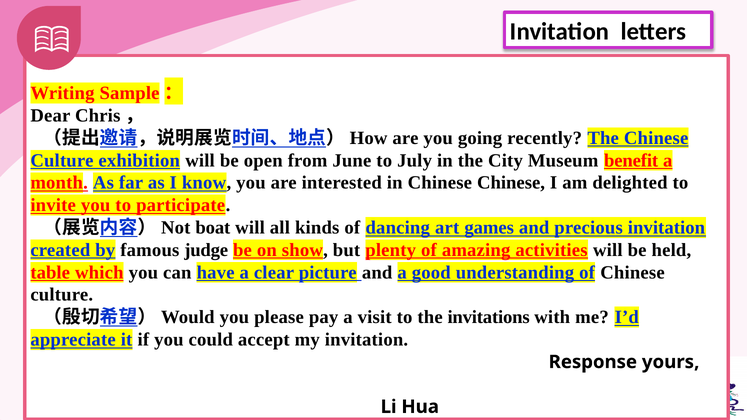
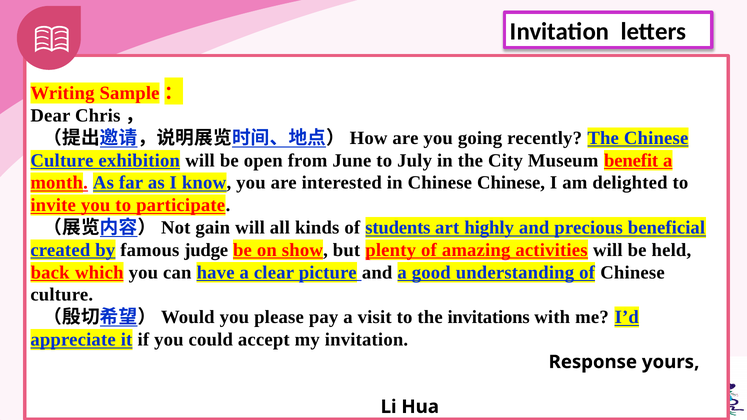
boat: boat -> gain (213, 228)
dancing: dancing -> students (398, 228)
games: games -> highly (489, 228)
precious invitation: invitation -> beneficial (666, 228)
table: table -> back (50, 272)
